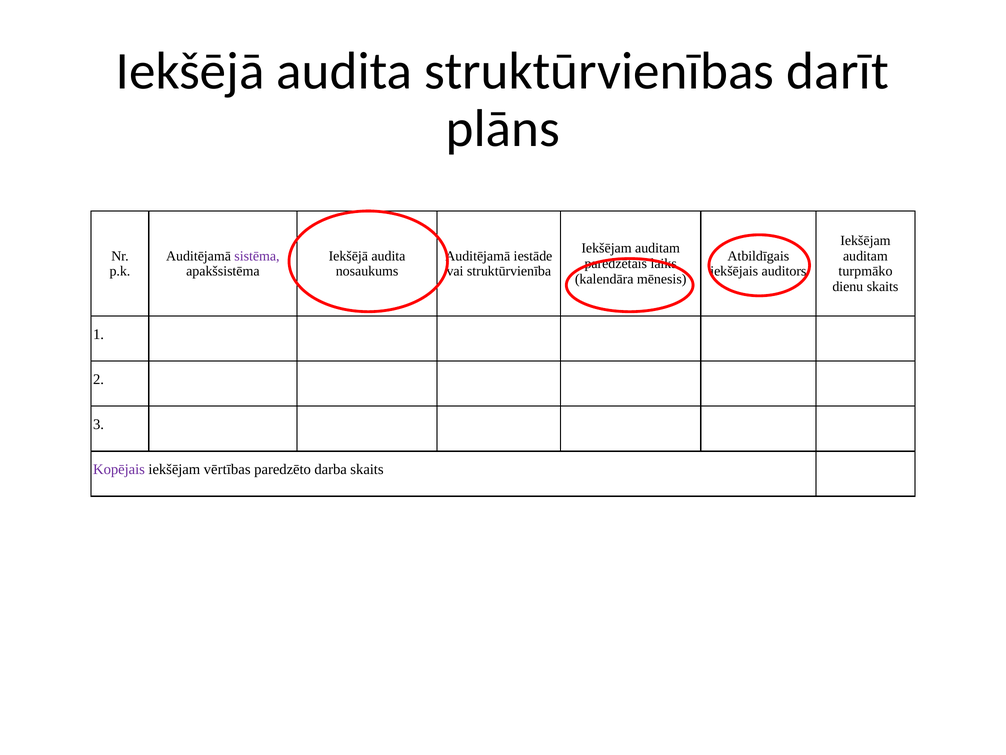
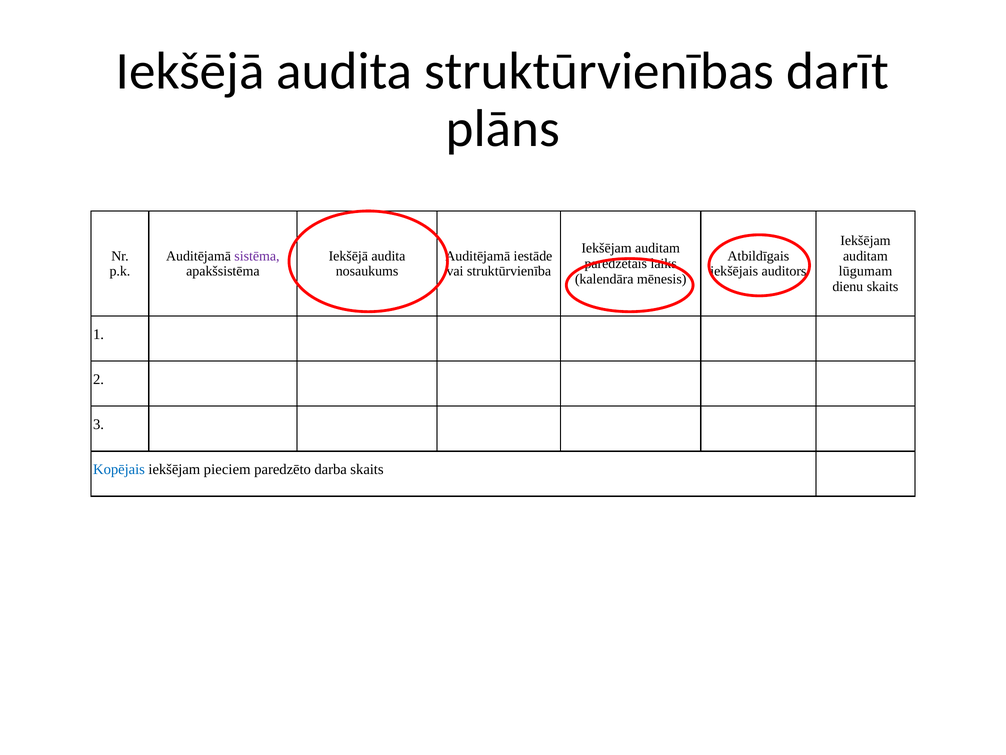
turpmāko: turpmāko -> lūgumam (865, 271)
Kopējais colour: purple -> blue (119, 469)
vērtības: vērtības -> pieciem (227, 469)
